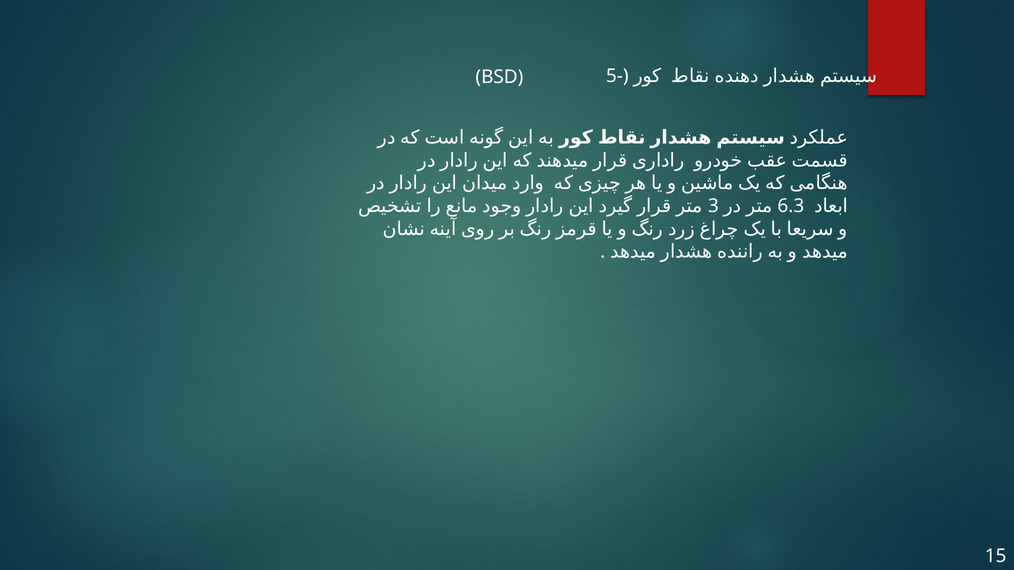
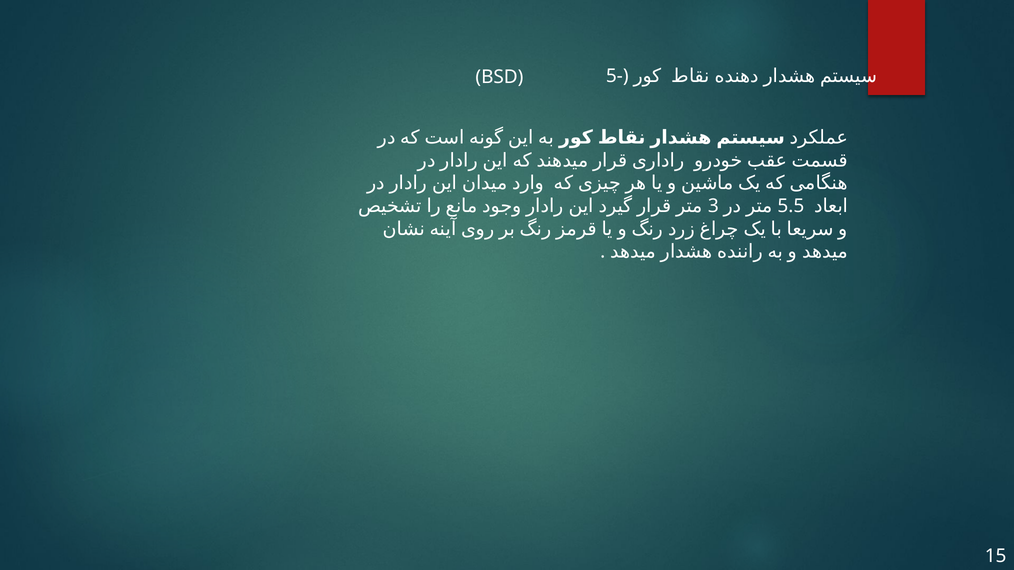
6.3: 6.3 -> 5.5 (791, 206)
